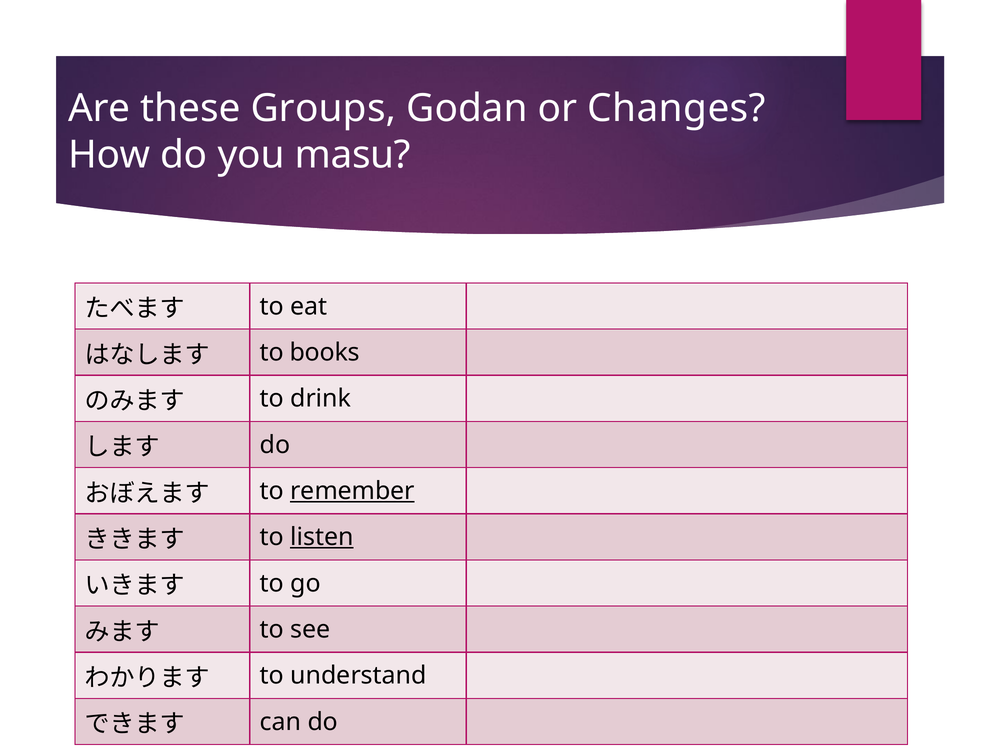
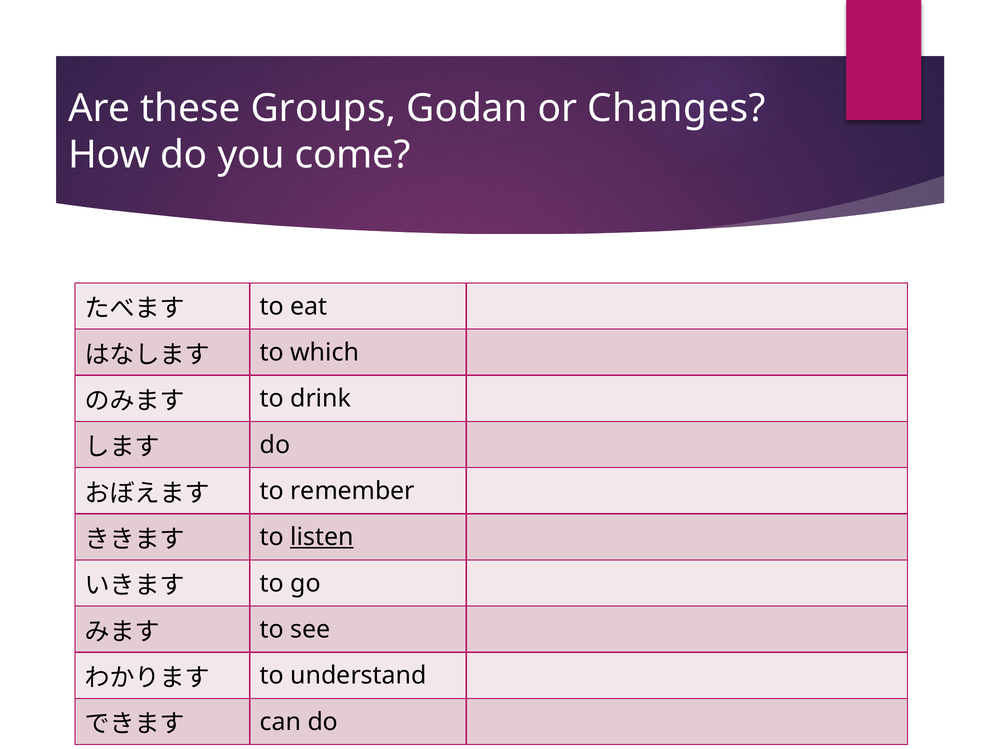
masu: masu -> come (353, 155)
books: books -> which (325, 353)
remember underline: present -> none (352, 491)
